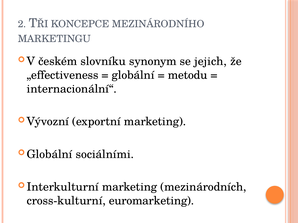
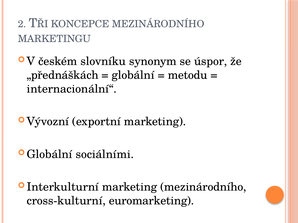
jejich: jejich -> úspor (211, 61)
„effectiveness: „effectiveness -> „přednáškách (63, 75)
marketing mezinárodních: mezinárodních -> mezinárodního (203, 187)
